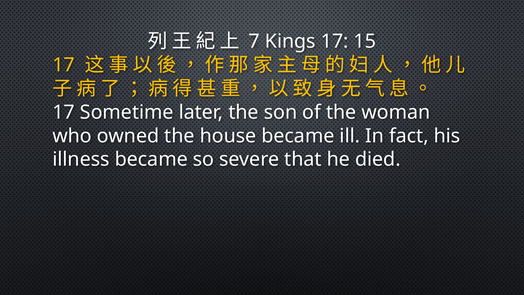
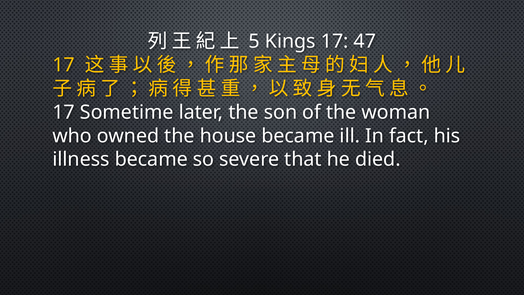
7: 7 -> 5 (254, 41)
15: 15 -> 47 (365, 41)
